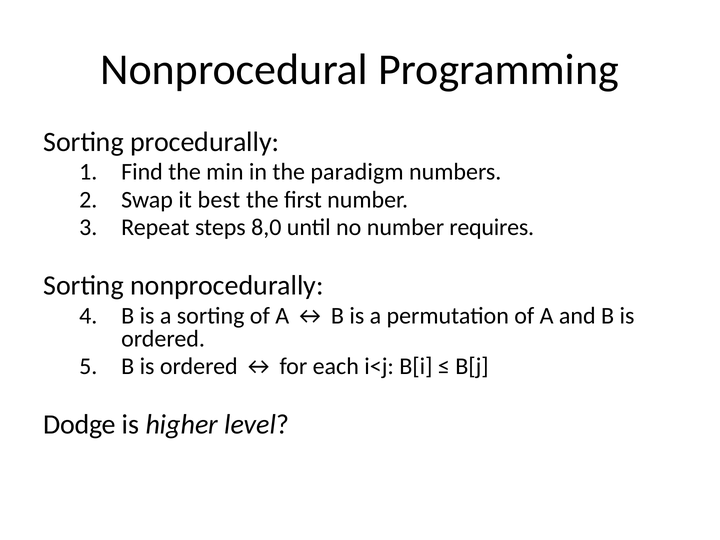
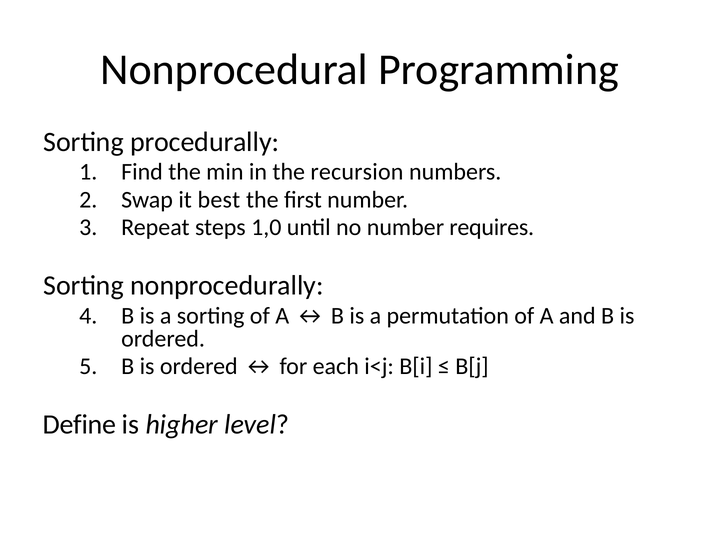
paradigm: paradigm -> recursion (357, 172)
8,0: 8,0 -> 1,0 (266, 227)
Dodge: Dodge -> Define (80, 425)
